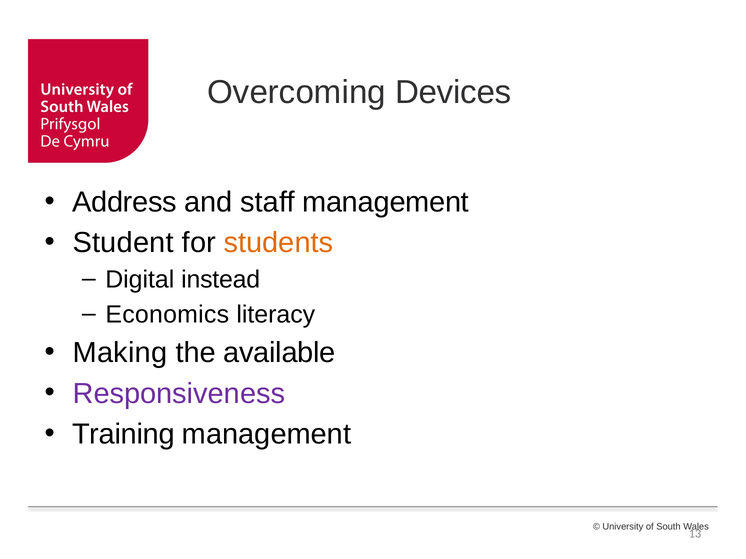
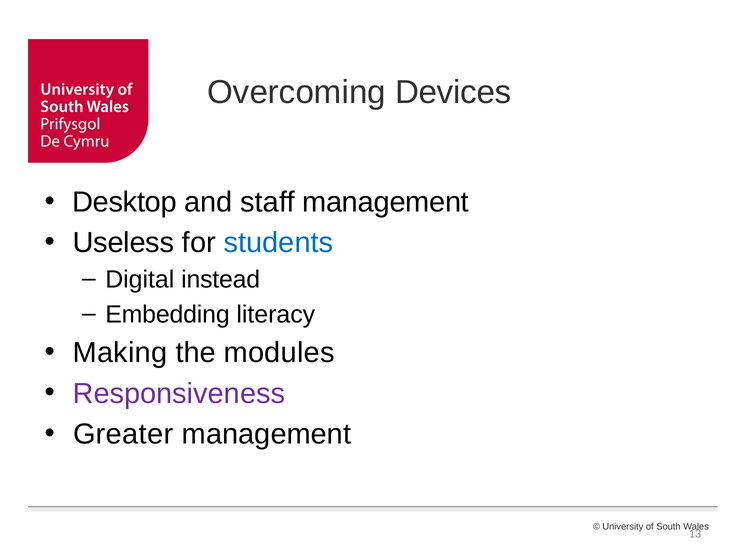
Address: Address -> Desktop (125, 202)
Student: Student -> Useless (123, 243)
students colour: orange -> blue (278, 243)
Economics: Economics -> Embedding (167, 315)
available: available -> modules (279, 353)
Training: Training -> Greater (123, 434)
